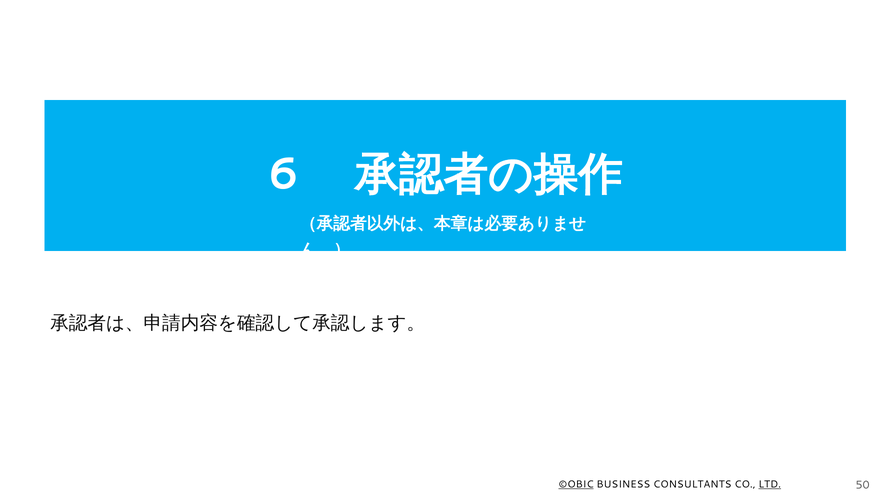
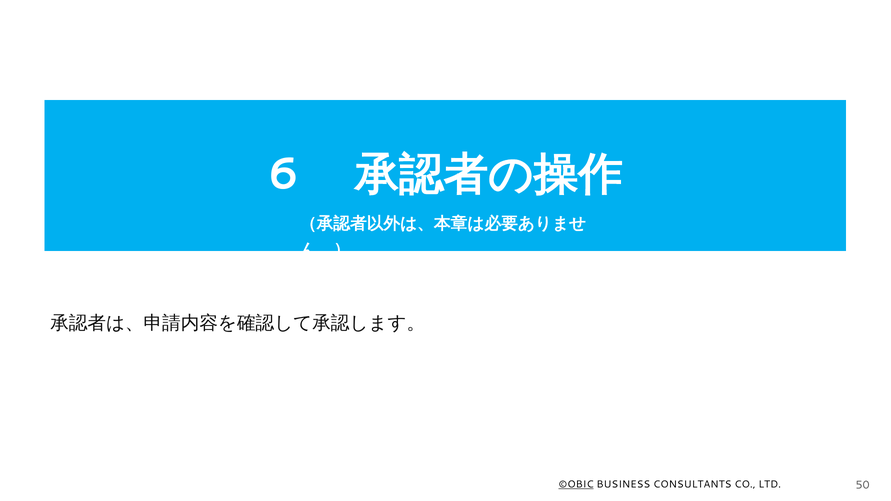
LTD underline: present -> none (770, 485)
